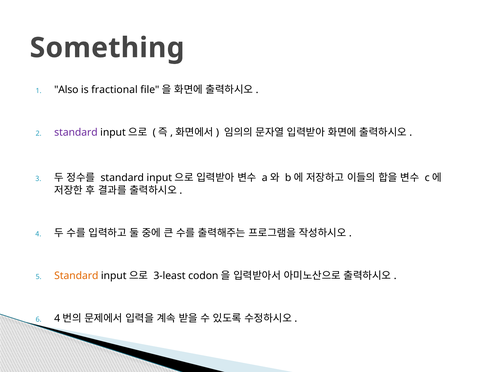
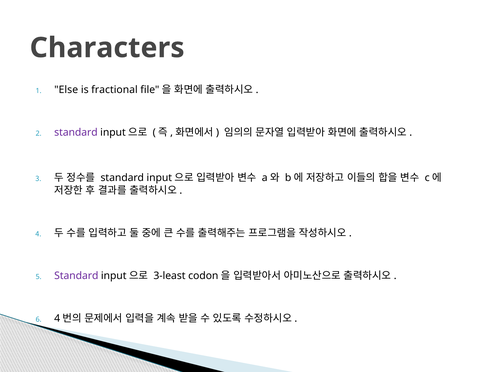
Something: Something -> Characters (107, 48)
Also: Also -> Else (66, 90)
Standard colour: orange -> purple (76, 276)
